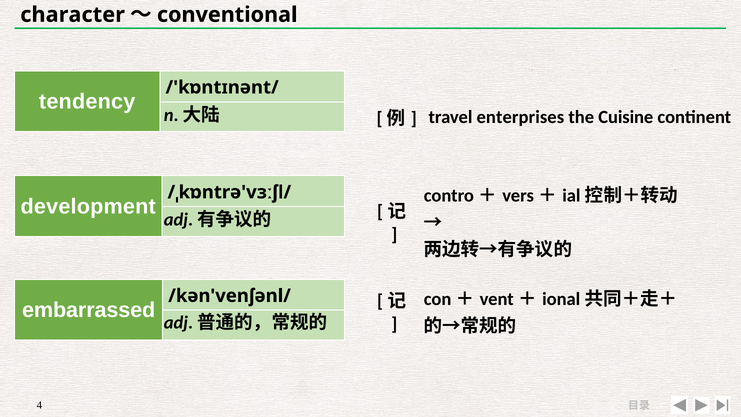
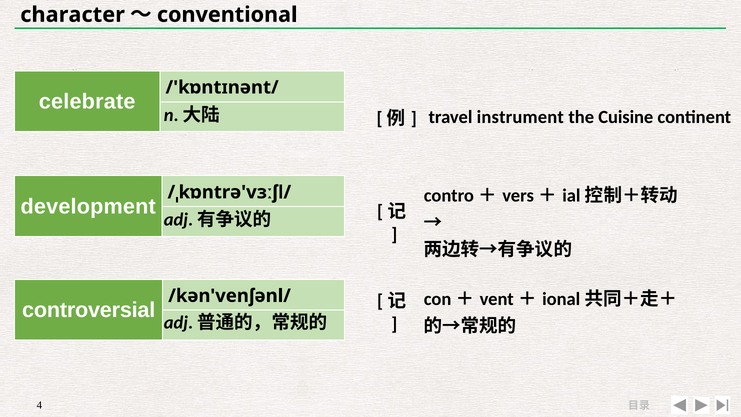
tendency: tendency -> celebrate (87, 101)
enterprises: enterprises -> instrument (520, 117)
embarrassed: embarrassed -> controversial (89, 310)
